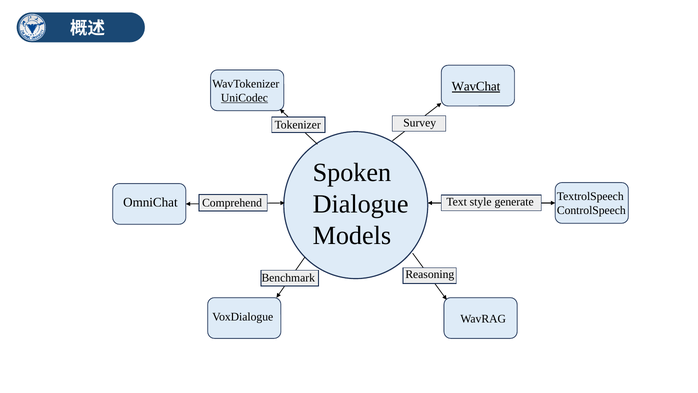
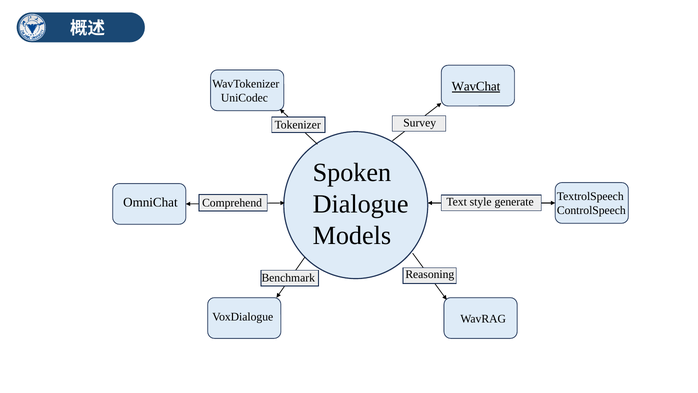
UniCodec underline: present -> none (244, 98)
